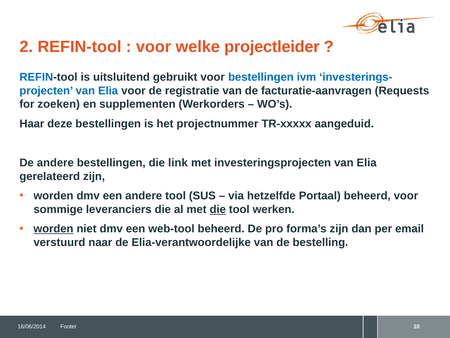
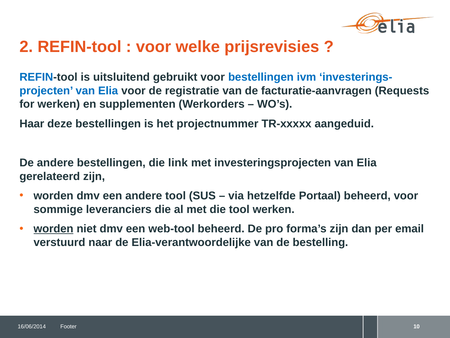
projectleider: projectleider -> prijsrevisies (272, 47)
for zoeken: zoeken -> werken (59, 104)
die underline: present -> none (218, 209)
